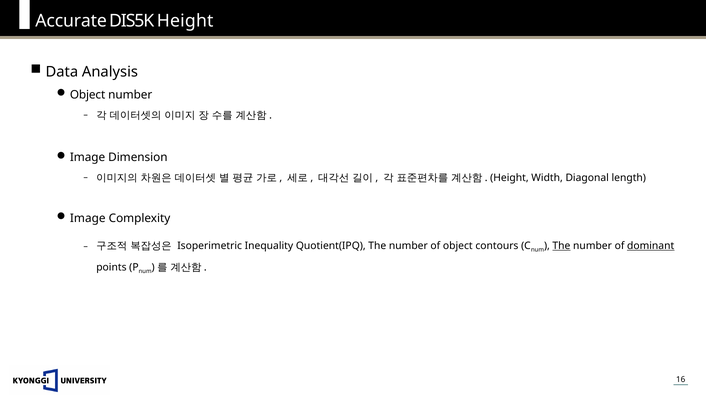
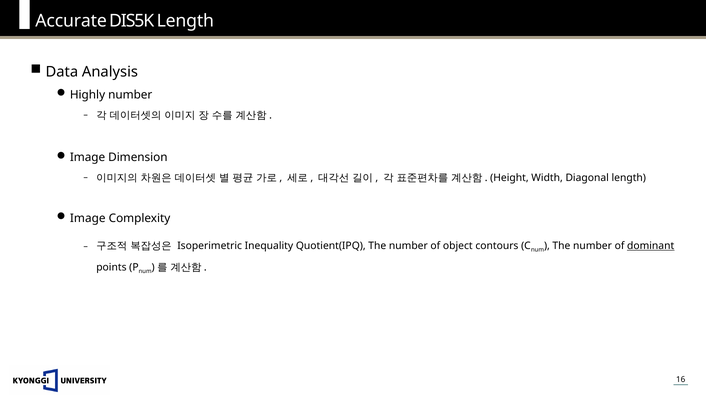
DIS5K Height: Height -> Length (185, 21)
Object: Object -> Highly (88, 95)
The underline: present -> none (561, 246)
